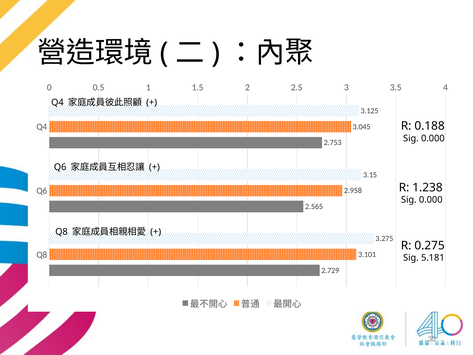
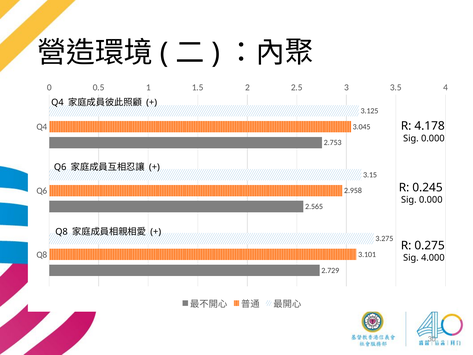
0.188: 0.188 -> 4.178 (430, 126)
1.238: 1.238 -> 0.245 (427, 187)
5.181: 5.181 -> 4.000 (433, 258)
